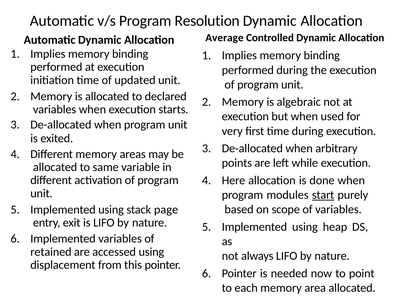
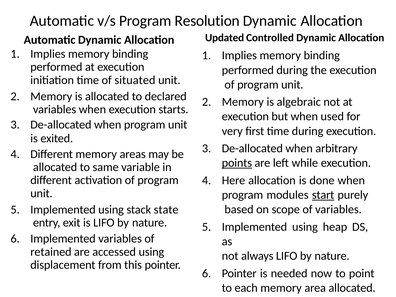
Average: Average -> Updated (225, 38)
updated: updated -> situated (135, 80)
points underline: none -> present (237, 163)
page: page -> state (166, 210)
